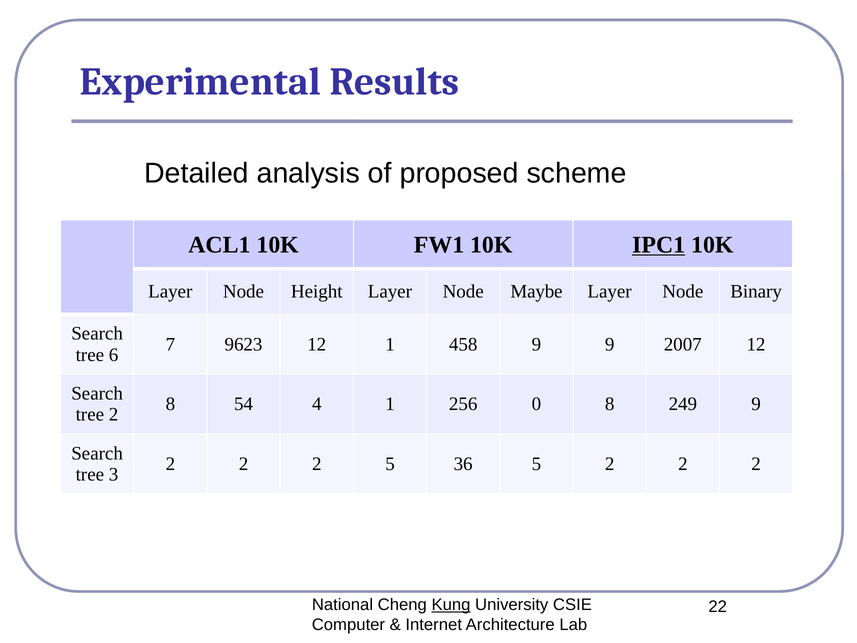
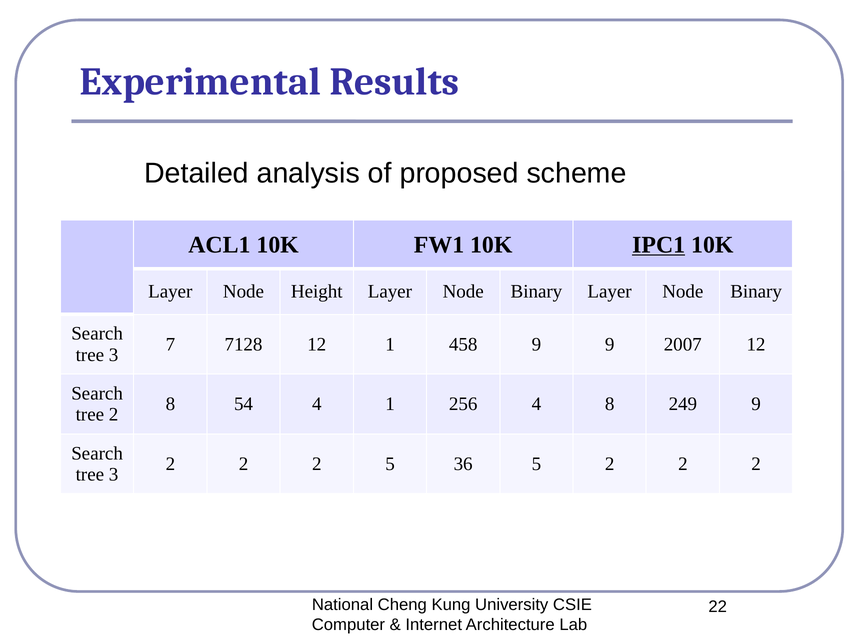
Height Layer Node Maybe: Maybe -> Binary (536, 292)
9623: 9623 -> 7128 (243, 344)
6: 6 -> 3 (114, 355)
256 0: 0 -> 4 (536, 404)
Kung underline: present -> none (451, 604)
